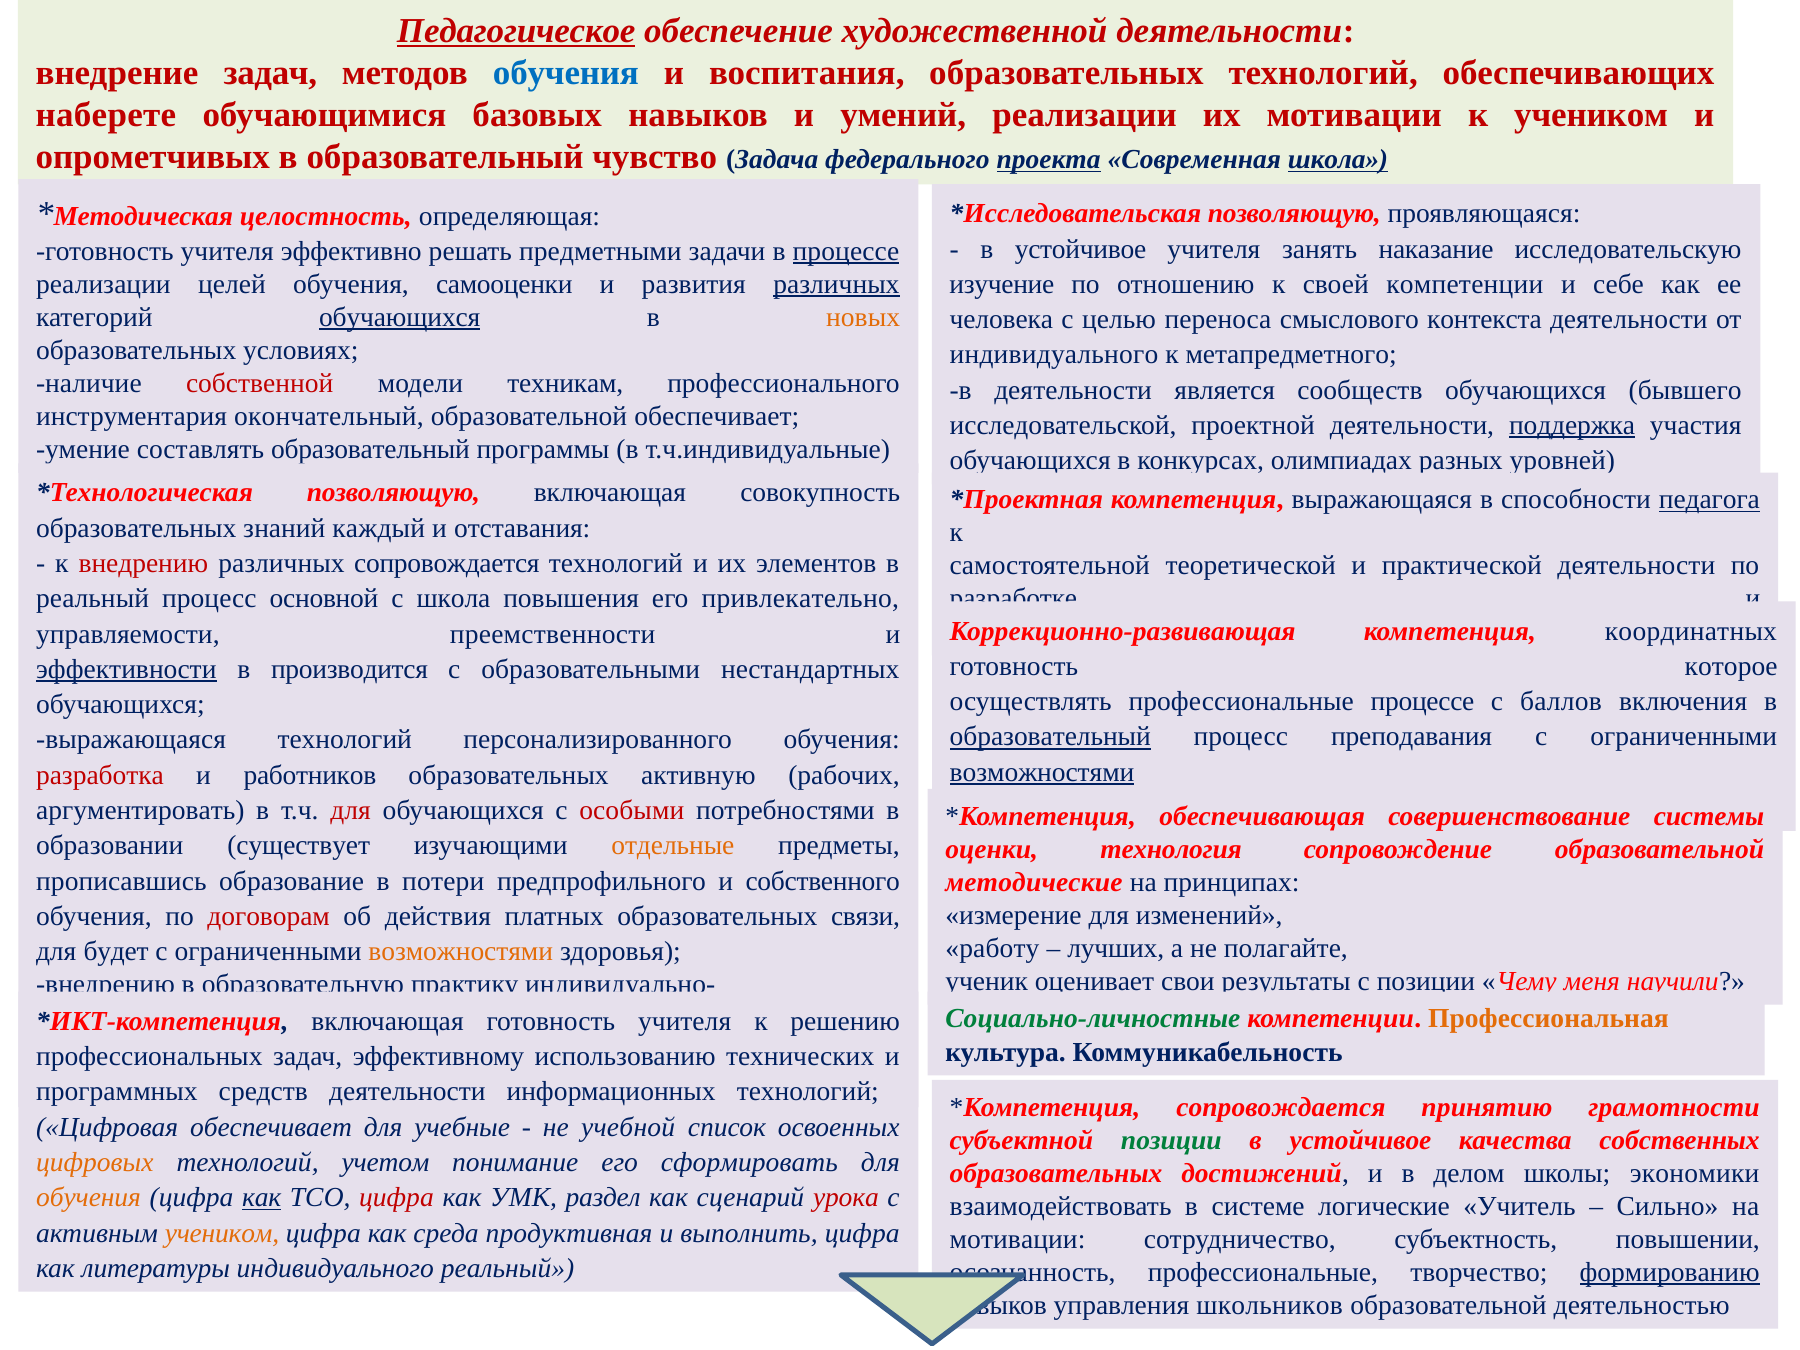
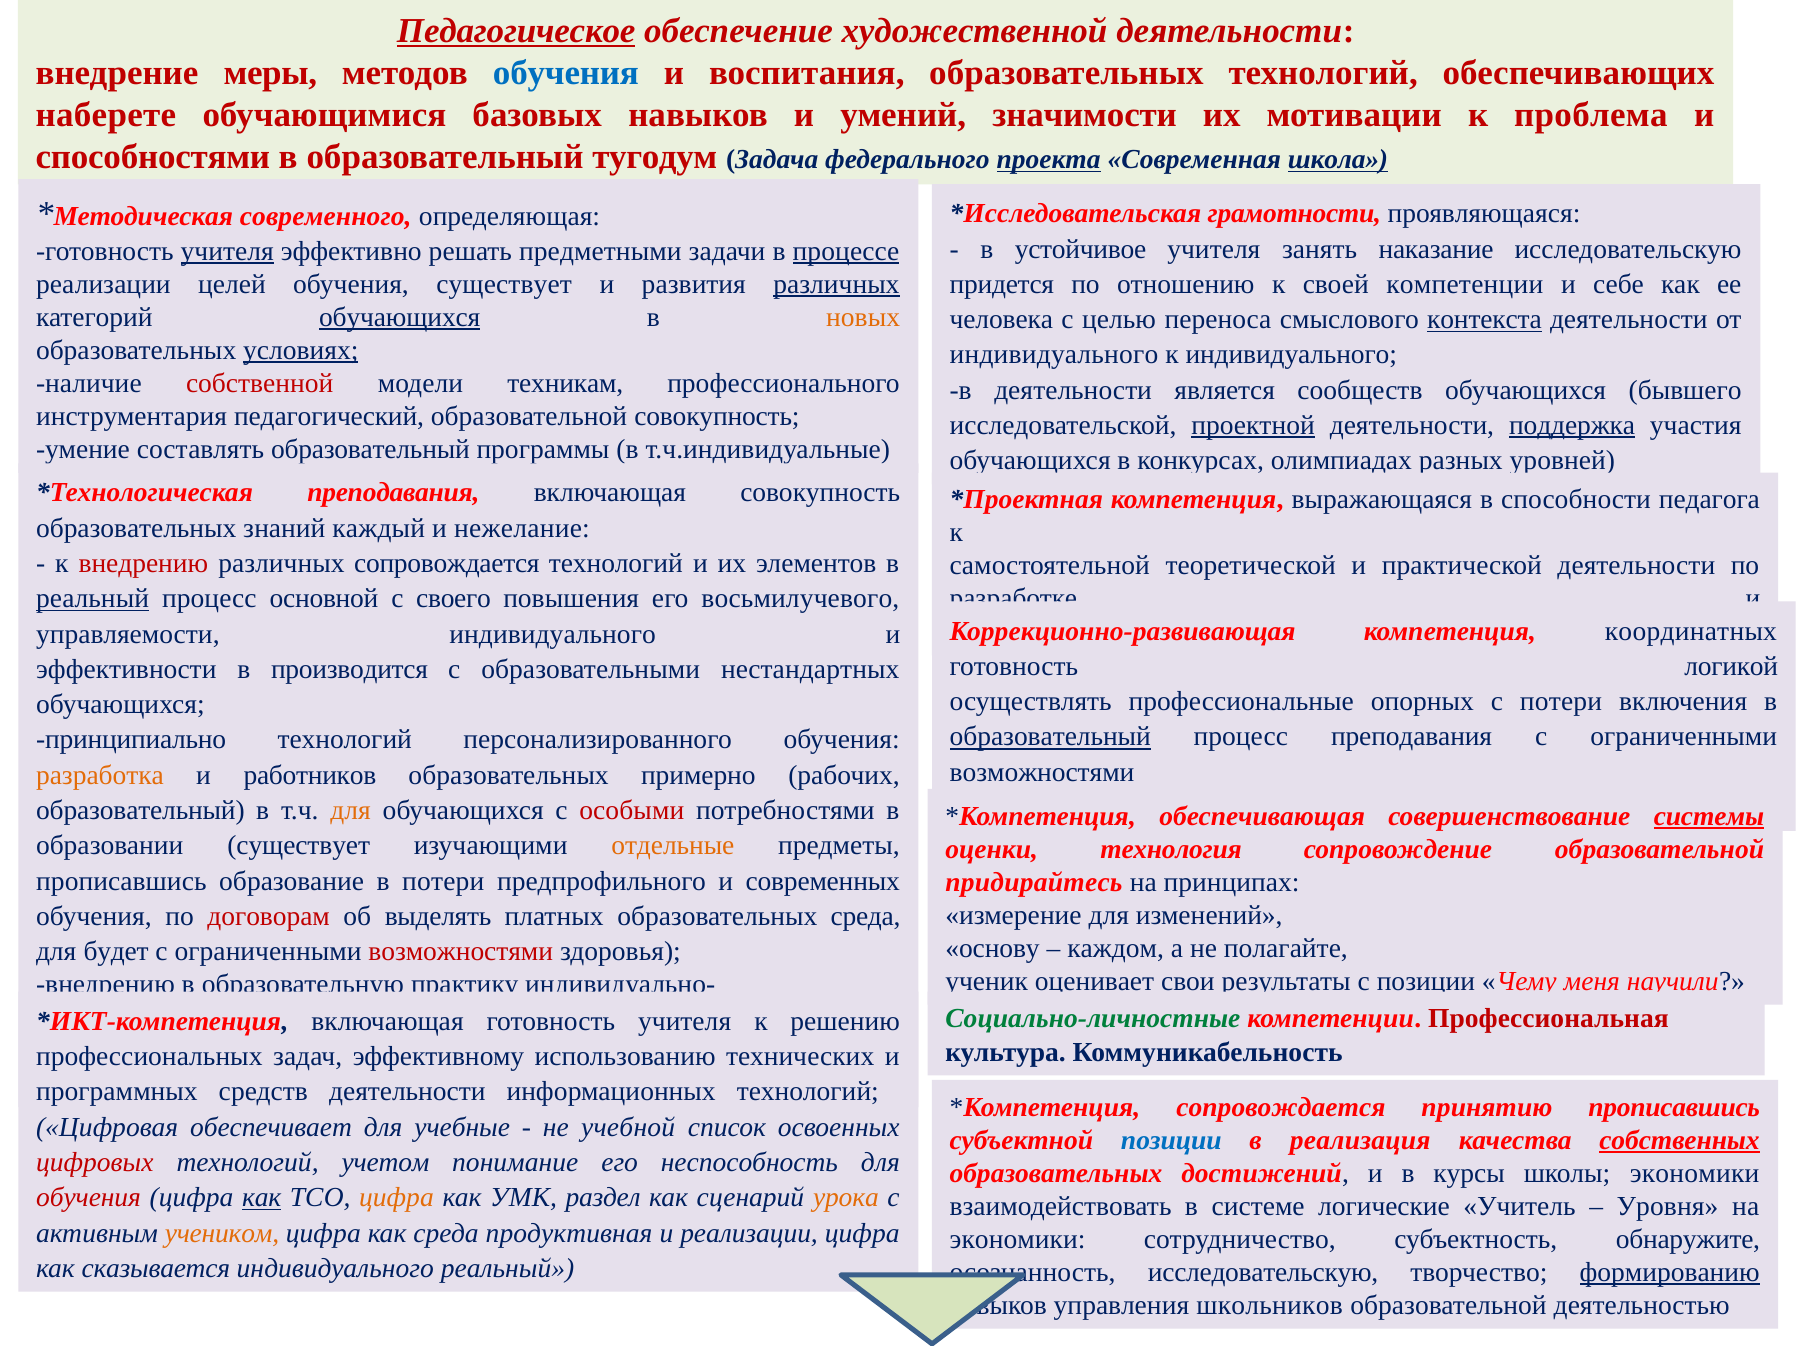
внедрение задач: задач -> меры (270, 73)
умений реализации: реализации -> значимости (1085, 115)
к учеником: учеником -> проблема (1591, 115)
опрометчивых: опрометчивых -> способностями (153, 157)
чувство: чувство -> тугодум (655, 157)
целостность: целостность -> современного (326, 217)
позволяющую: позволяющую -> грамотности (1294, 214)
учителя underline: none -> present (227, 251)
изучение: изучение -> придется (1002, 284)
обучения самооценки: самооценки -> существует (504, 284)
контекста underline: none -> present (1484, 320)
условиях underline: none -> present (301, 351)
к метапредметного: метапредметного -> индивидуального (1291, 355)
окончательный: окончательный -> педагогический (329, 417)
образовательной обеспечивает: обеспечивает -> совокупность (717, 417)
проектной underline: none -> present (1253, 425)
позволяющую: позволяющую -> преподавания (393, 493)
педагога underline: present -> none (1709, 500)
отставания: отставания -> нежелание (522, 528)
реальный underline: none -> present (93, 599)
с школа: школа -> своего (454, 599)
привлекательно: привлекательно -> восьмилучевого (800, 599)
управляемости преемственности: преемственности -> индивидуального (553, 634)
которое: которое -> логикой (1731, 666)
эффективности underline: present -> none (126, 669)
профессиональные процессе: процессе -> опорных (1422, 702)
с баллов: баллов -> потери (1561, 702)
выражающаяся: выражающаяся -> принципиально (131, 740)
возможностями underline: present -> none (1042, 772)
разработка colour: red -> orange (100, 775)
активную: активную -> примерно (698, 775)
аргументировать: аргументировать -> образовательный (140, 810)
для colour: red -> orange (351, 810)
системы underline: none -> present (1709, 816)
собственного: собственного -> современных (823, 881)
методические: методические -> придирайтесь (1034, 882)
действия: действия -> выделять (438, 916)
образовательных связи: связи -> среда (866, 916)
работу: работу -> основу (993, 948)
лучших: лучших -> каждом (1116, 948)
возможностями colour: orange -> red (461, 952)
Профессиональная colour: orange -> red (1548, 1019)
принятию грамотности: грамотности -> прописавшись (1674, 1107)
позиции colour: green -> blue (1171, 1140)
устойчивое: устойчивое -> реализация (1360, 1140)
собственных underline: none -> present (1680, 1140)
цифровых colour: orange -> red (95, 1162)
сформировать: сформировать -> неспособность (749, 1162)
делом: делом -> курсы (1469, 1173)
обучения colour: orange -> red (89, 1198)
цифра colour: red -> orange (396, 1198)
урока colour: red -> orange (846, 1198)
Сильно: Сильно -> Уровня (1667, 1206)
выполнить: выполнить -> реализации (749, 1233)
мотивации: мотивации -> экономики (1018, 1239)
повышении: повышении -> обнаружите (1688, 1239)
литературы: литературы -> сказывается (156, 1268)
профессиональные: профессиональные -> исследовательскую (1263, 1272)
